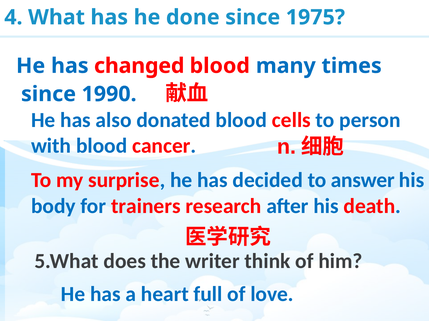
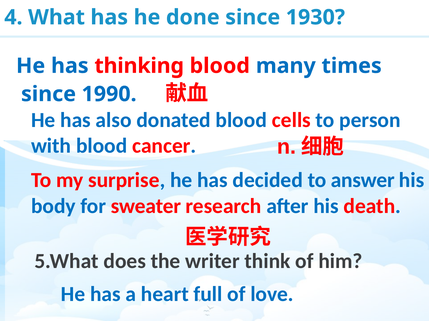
1975: 1975 -> 1930 (315, 17)
changed: changed -> thinking (139, 66)
trainers: trainers -> sweater (146, 206)
